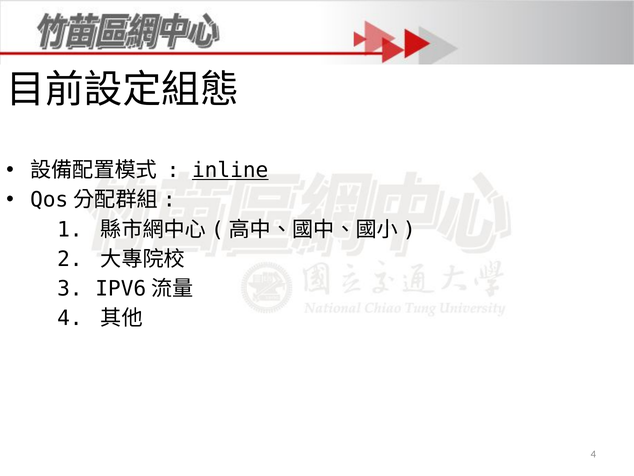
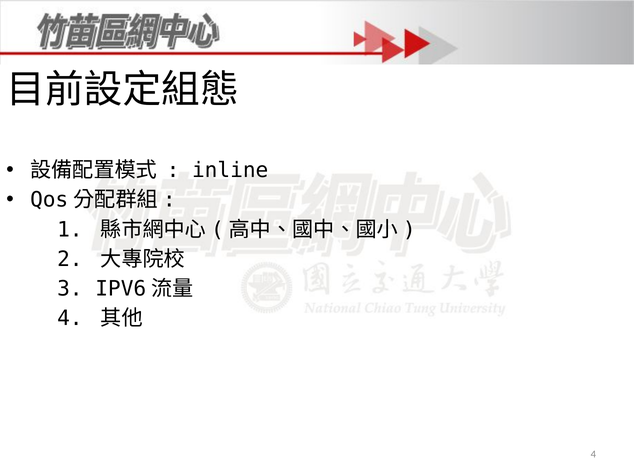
inline underline: present -> none (230, 170)
